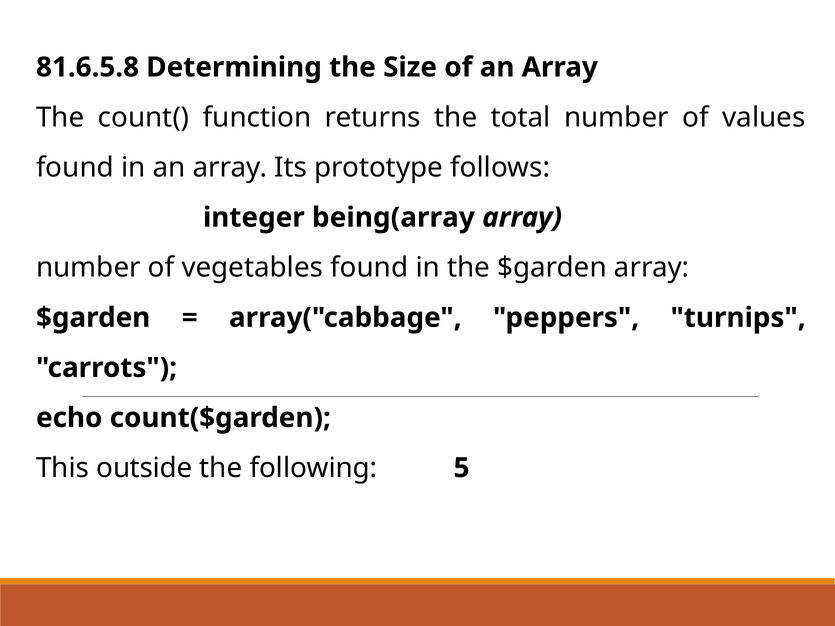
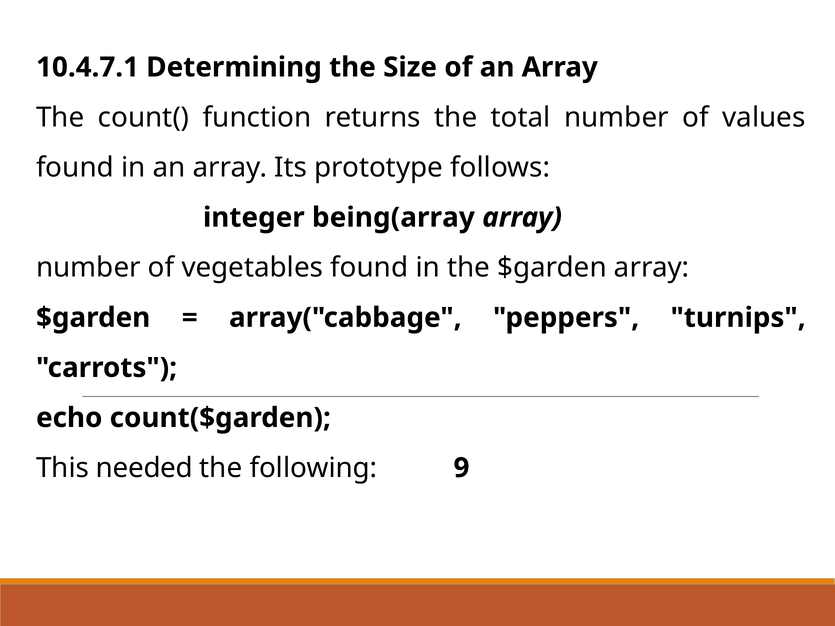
81.6.5.8: 81.6.5.8 -> 10.4.7.1 (88, 67)
outside: outside -> needed (144, 468)
5: 5 -> 9 (461, 468)
